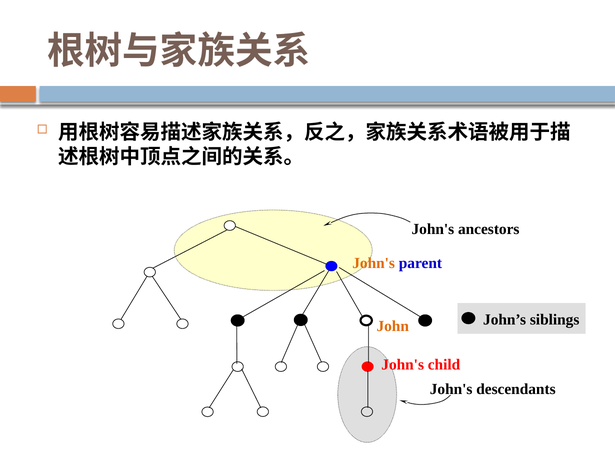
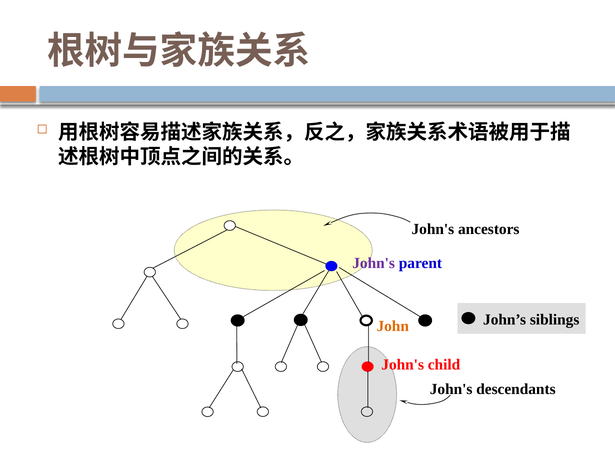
John's colour: orange -> purple (374, 263)
